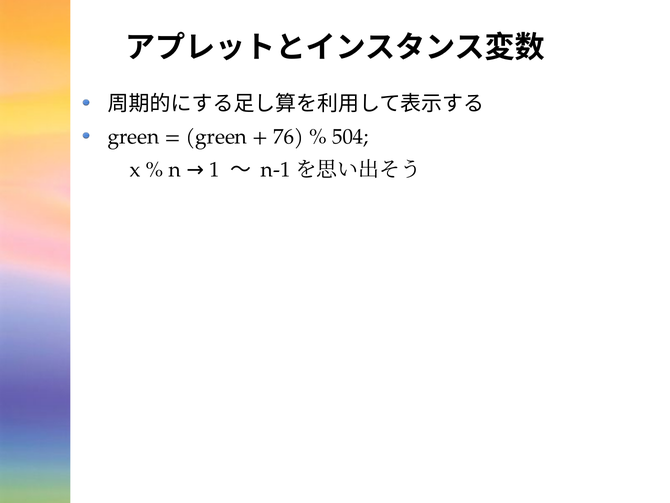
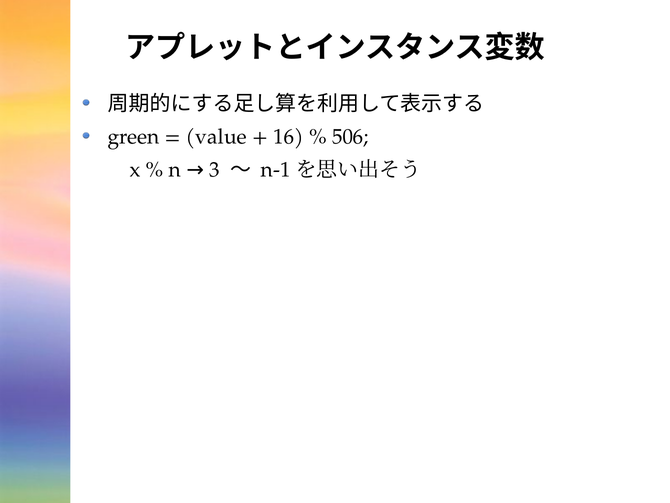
green: green -> value (216, 137)
76: 76 -> 16 (289, 137)
504: 504 -> 506 (350, 137)
1: 1 -> 3 (215, 170)
